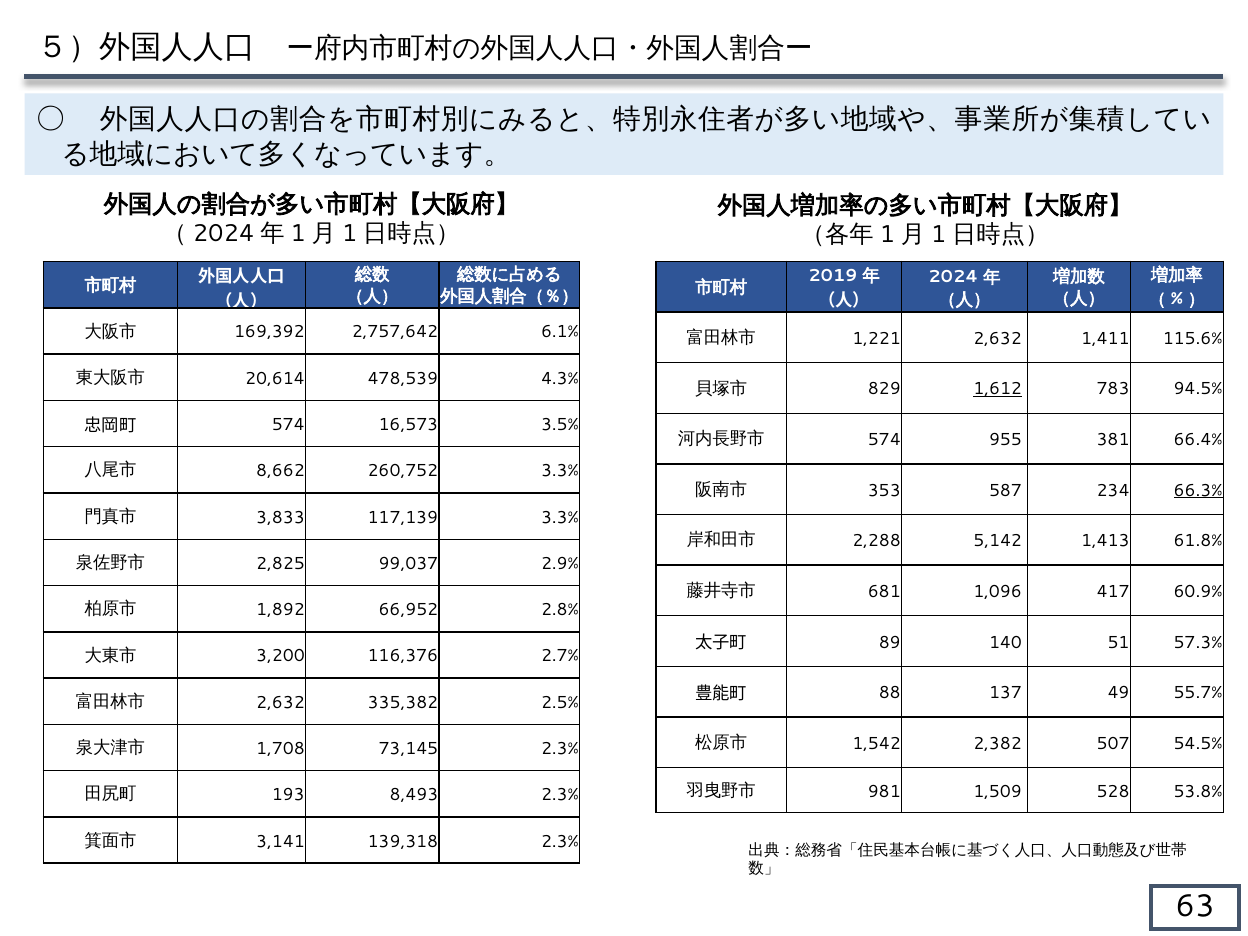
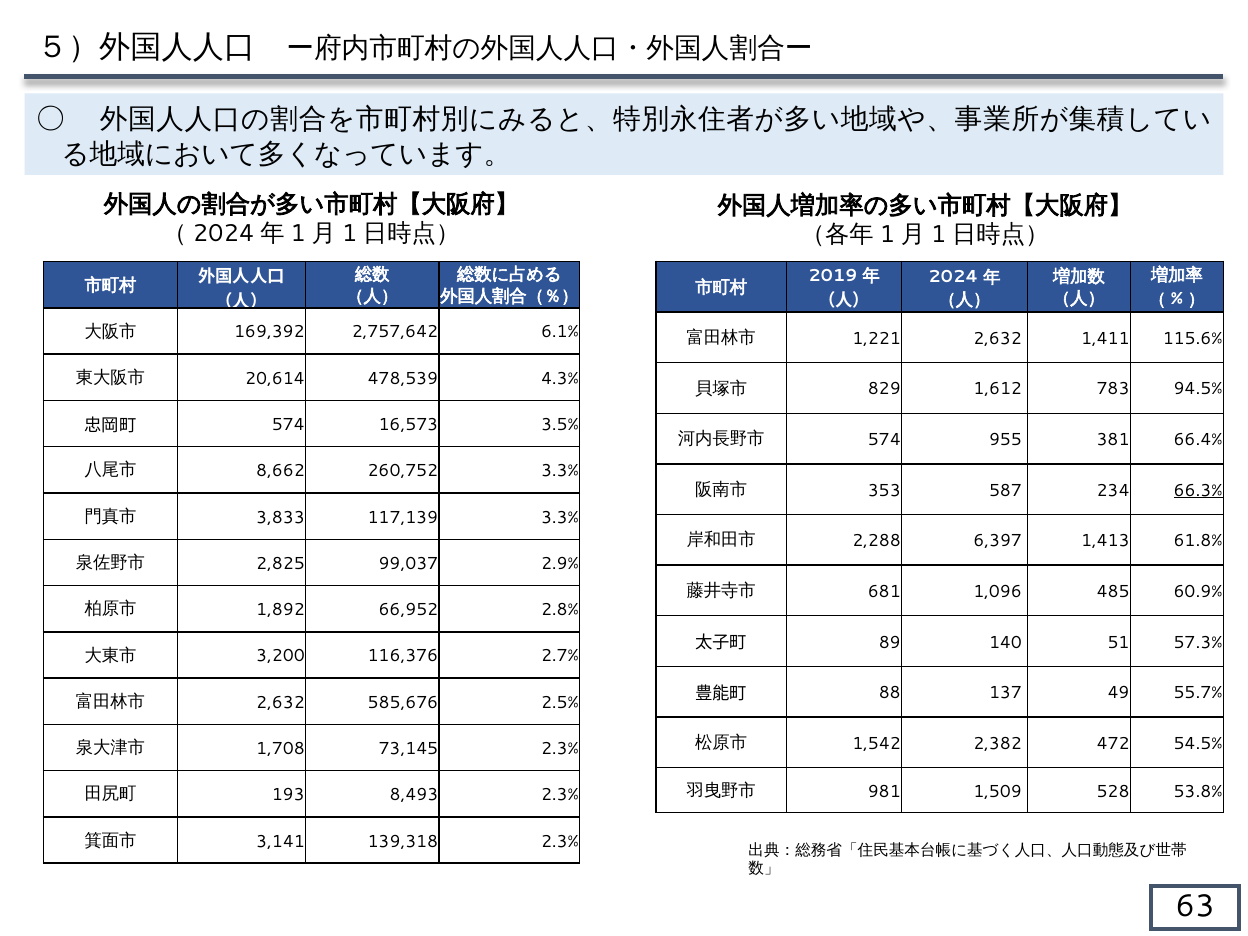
1,612 underline: present -> none (998, 389)
5,142: 5,142 -> 6,397 (998, 541)
417: 417 -> 485 (1113, 592)
335,382: 335,382 -> 585,676 (403, 703)
507: 507 -> 472 (1113, 744)
